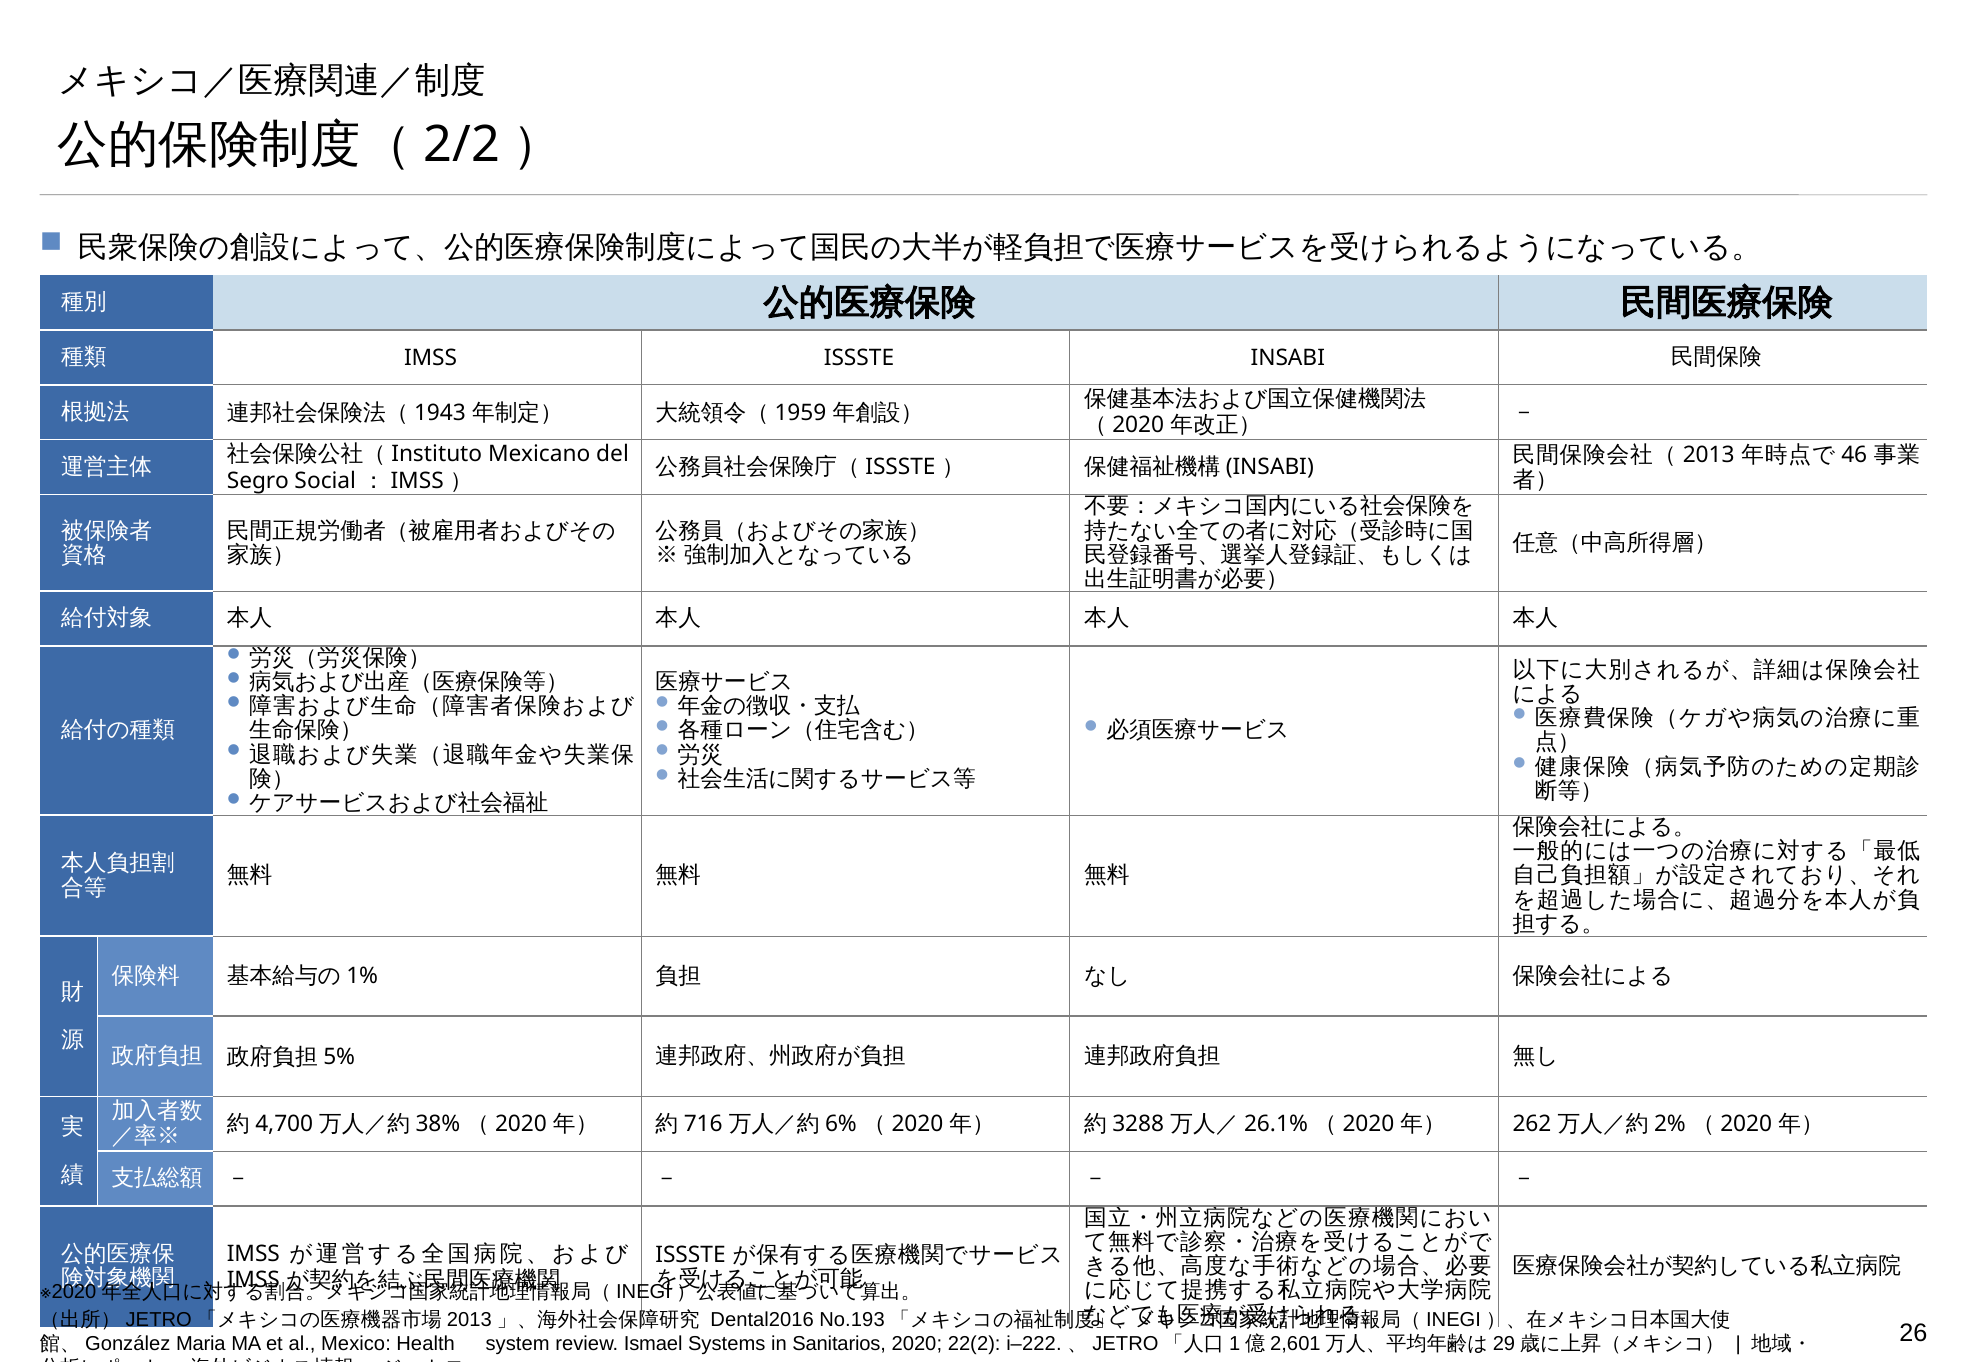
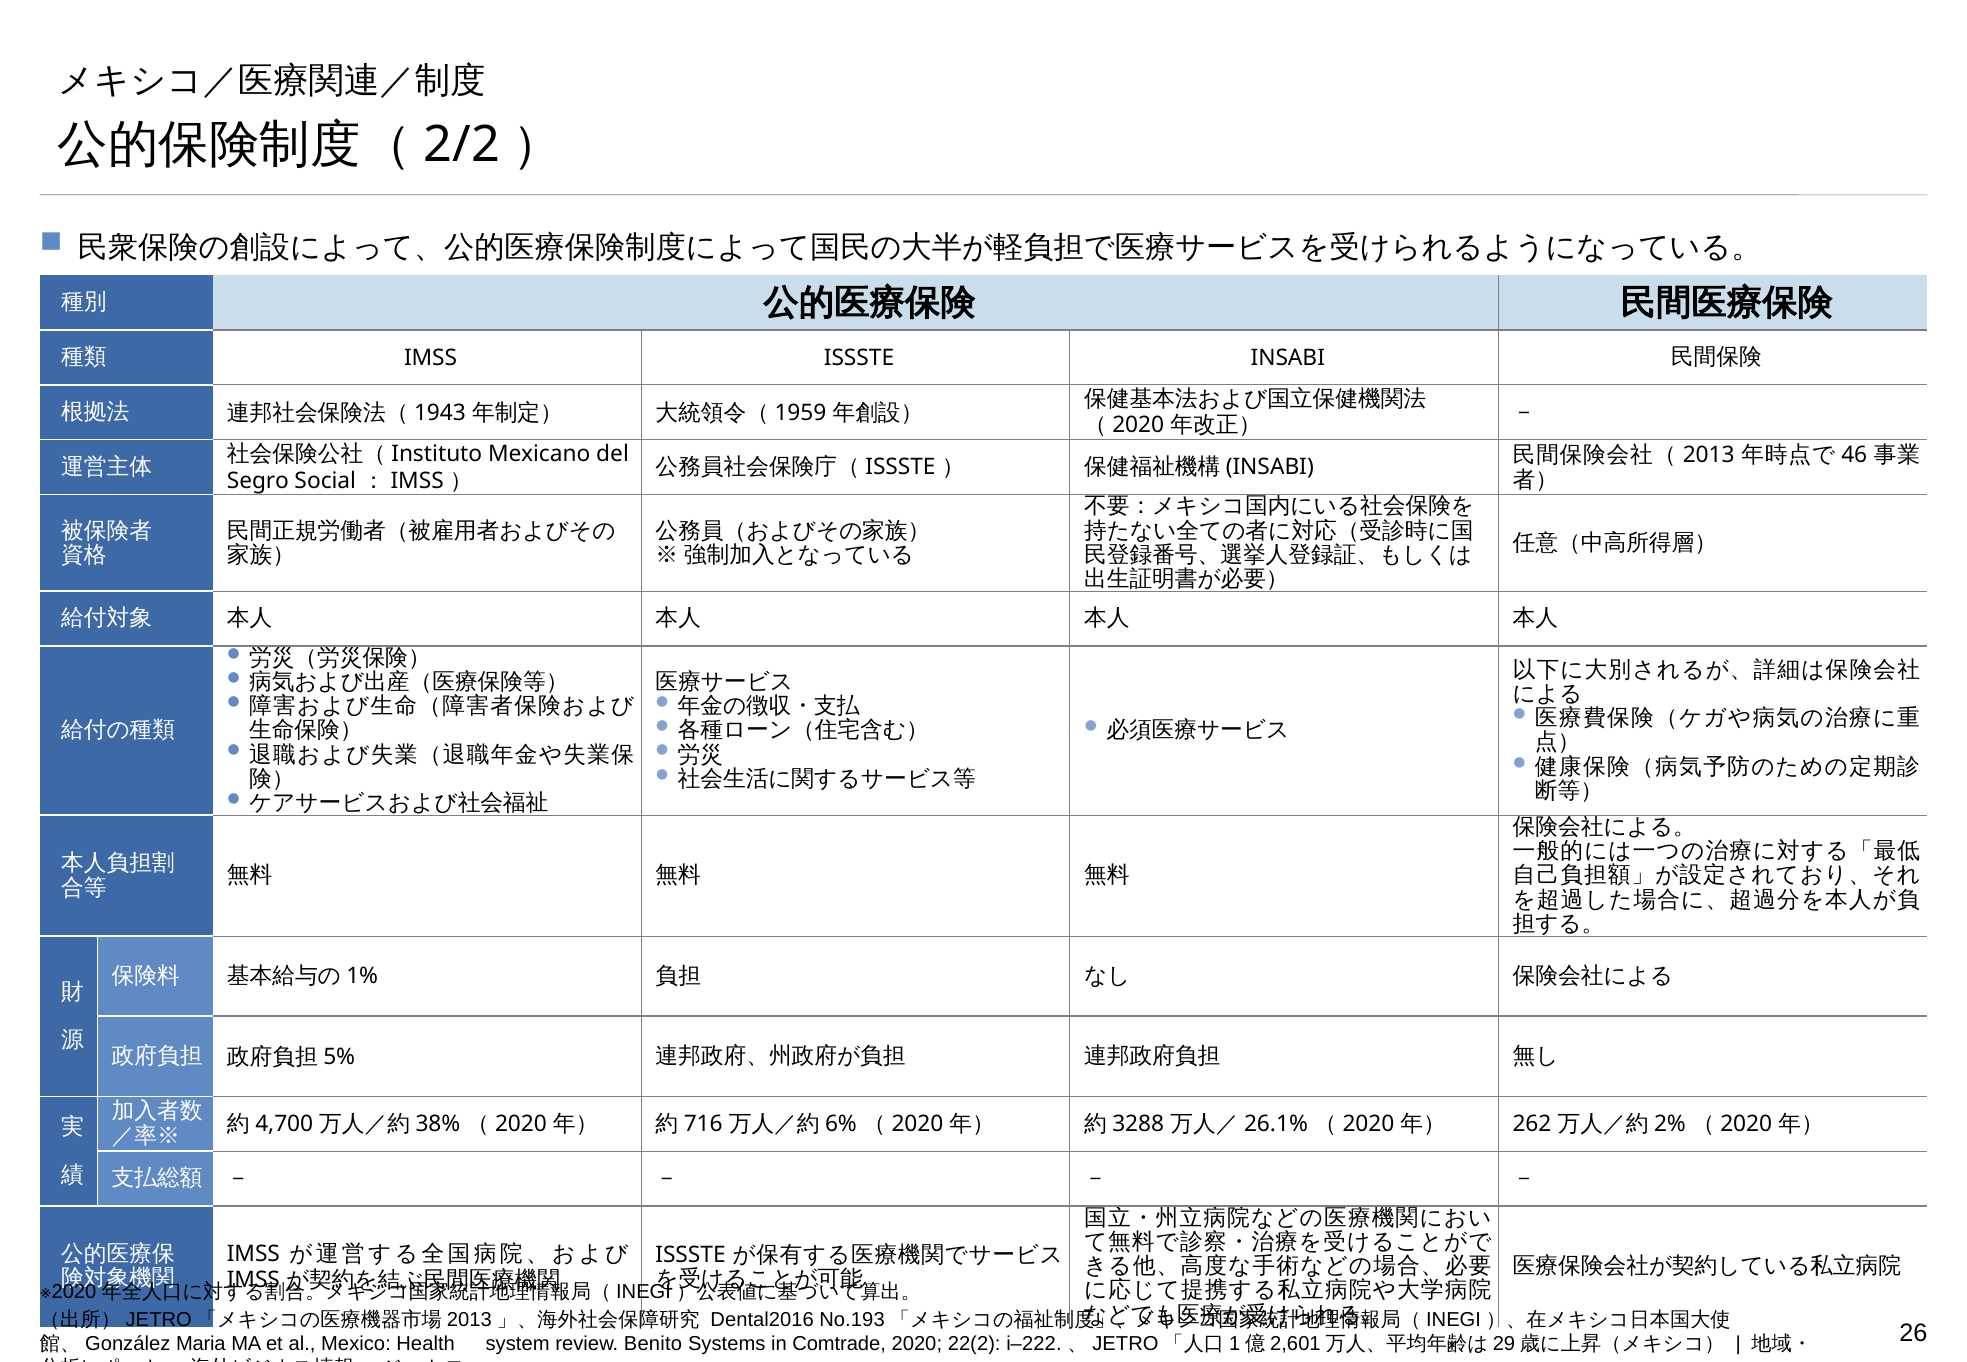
Ismael: Ismael -> Benito (653, 1343)
Sanitarios: Sanitarios -> Comtrade (839, 1343)
